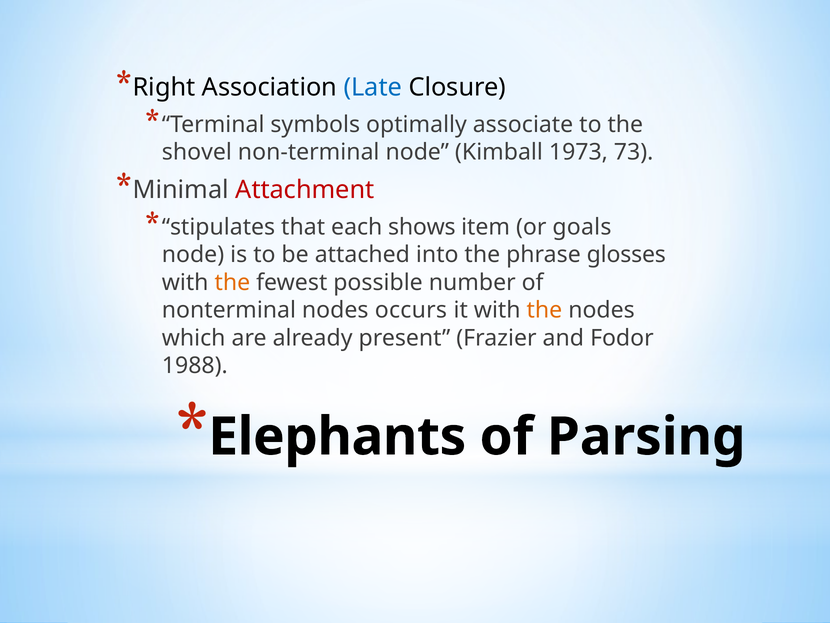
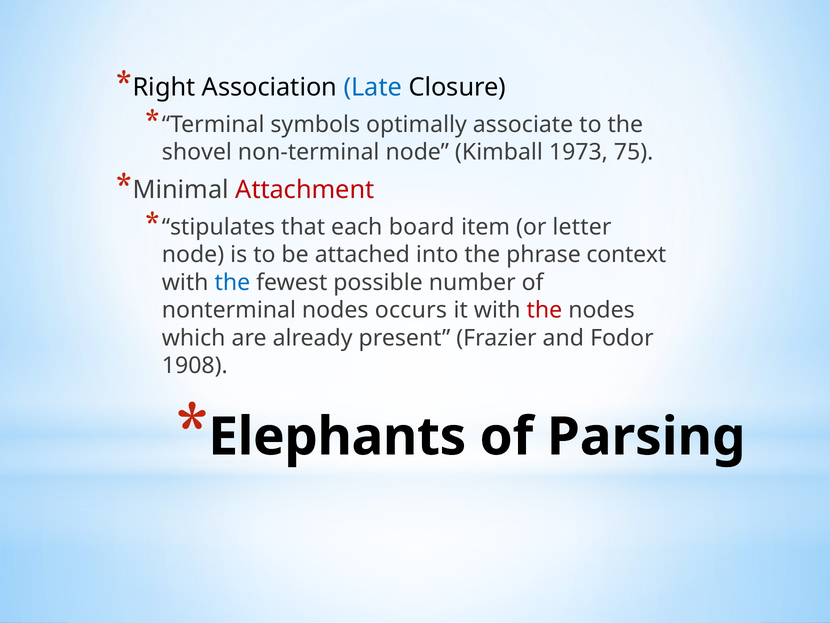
73: 73 -> 75 (634, 152)
shows: shows -> board (422, 227)
goals: goals -> letter (582, 227)
glosses: glosses -> context (626, 255)
the colour: orange -> blue (232, 282)
the colour: orange -> red (544, 310)
1988: 1988 -> 1908 (195, 365)
